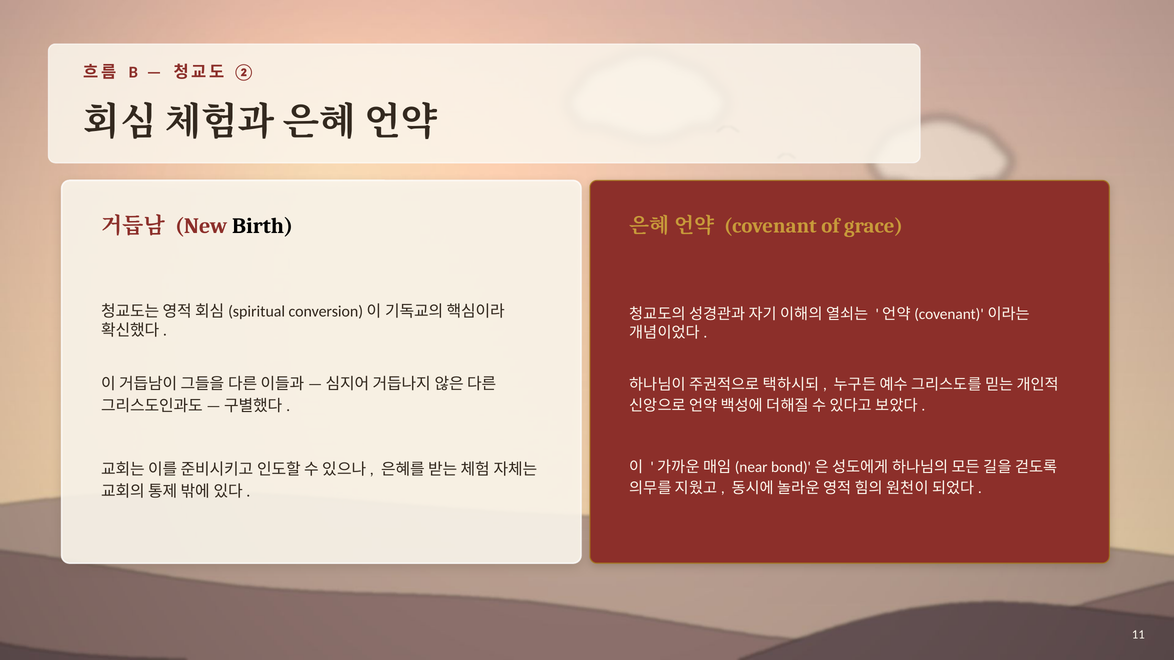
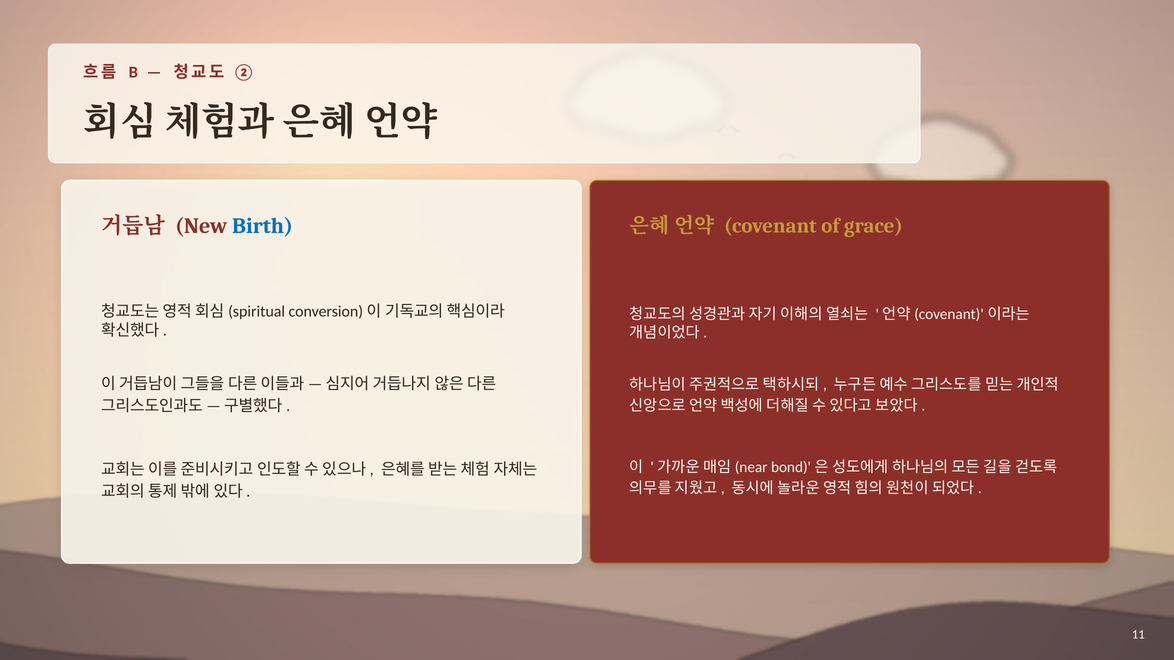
Birth colour: black -> blue (263, 226)
